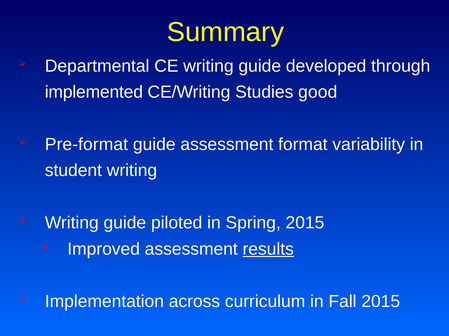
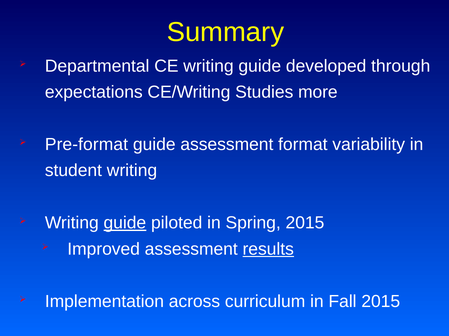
implemented: implemented -> expectations (94, 92)
good: good -> more (318, 92)
guide underline: none -> present (125, 223)
